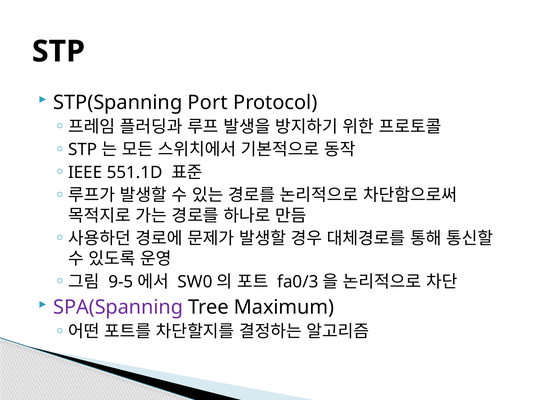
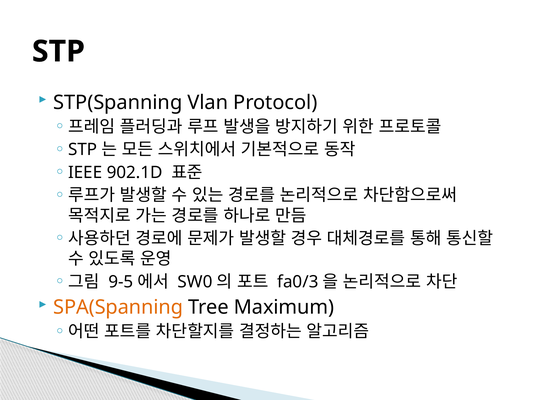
Port: Port -> Vlan (208, 102)
551.1D: 551.1D -> 902.1D (135, 172)
SPA(Spanning colour: purple -> orange (118, 307)
